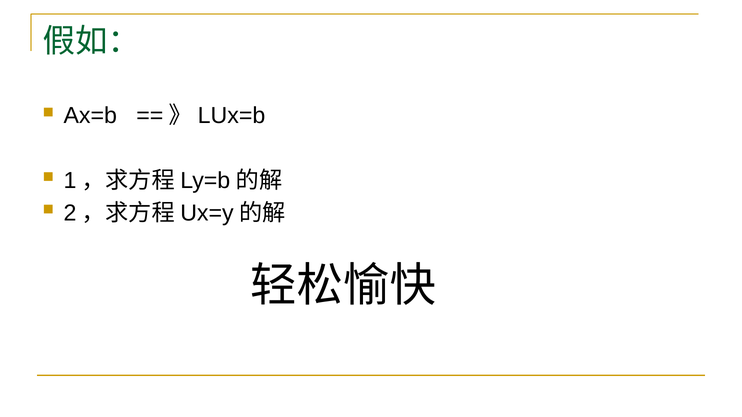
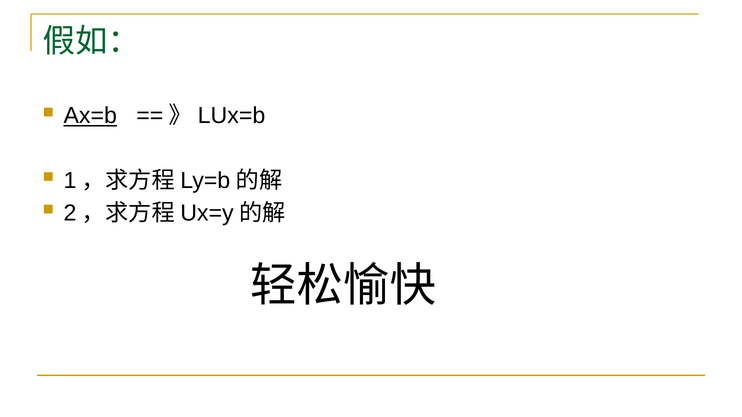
Ax=b underline: none -> present (90, 116)
